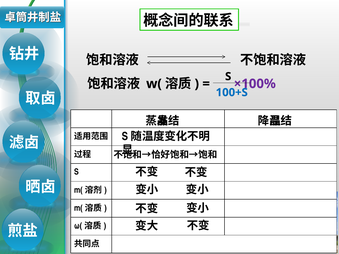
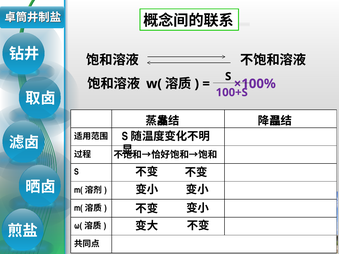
100+S colour: blue -> purple (232, 93)
